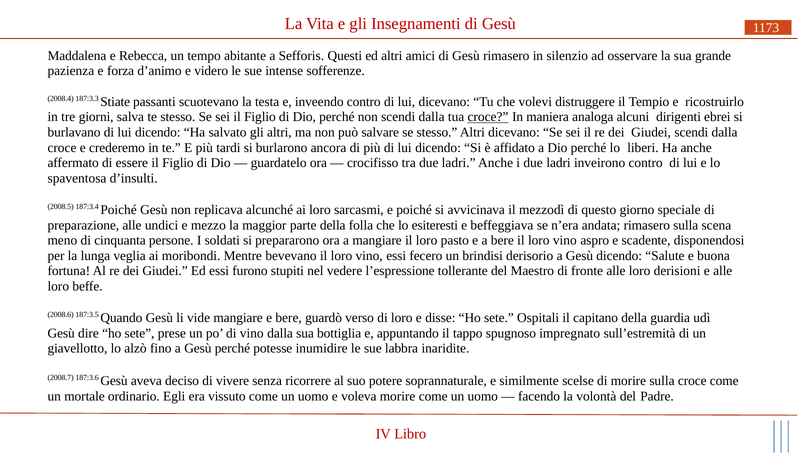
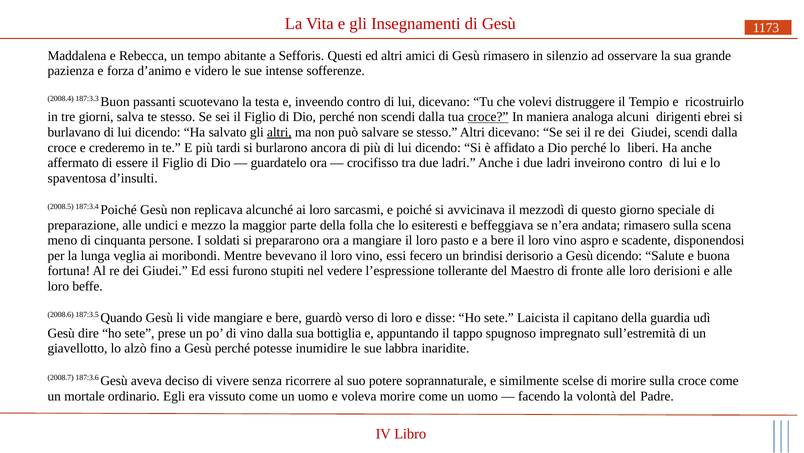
Stiate: Stiate -> Buon (115, 102)
altri underline: none -> present (279, 132)
Ospitali: Ospitali -> Laicista (538, 318)
